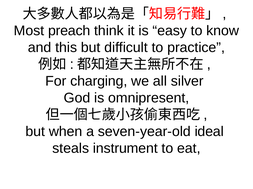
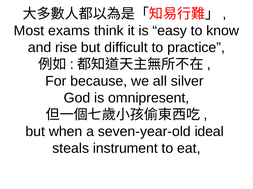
preach: preach -> exams (69, 31)
this: this -> rise (66, 48)
charging: charging -> because (99, 81)
